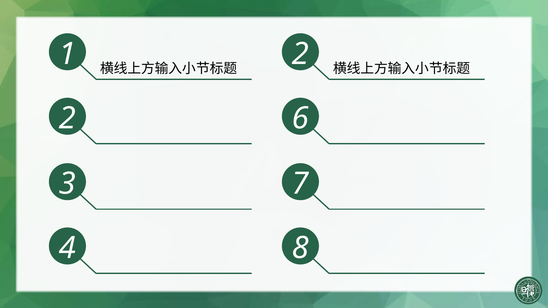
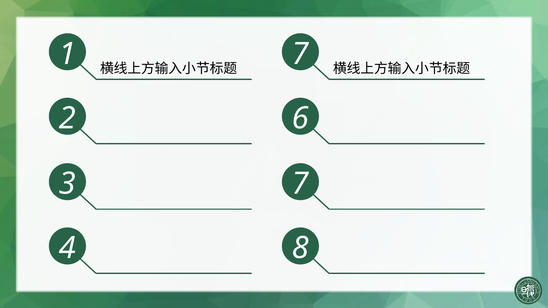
2: 2 -> 7 (300, 54)
